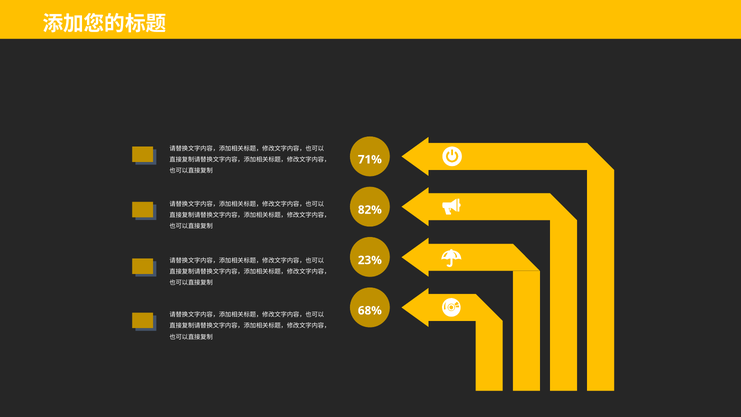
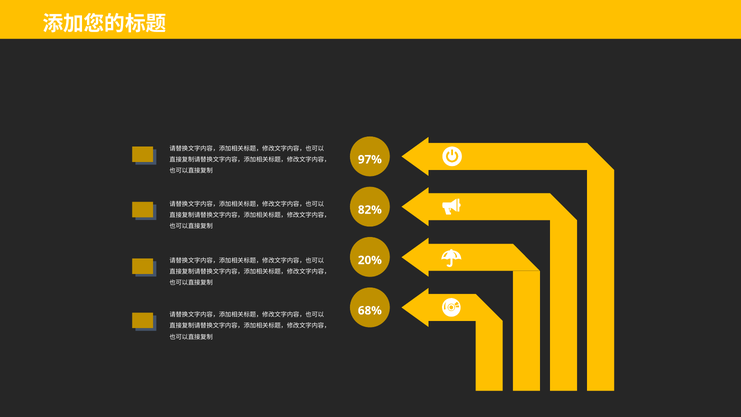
71%: 71% -> 97% (370, 160)
23%: 23% -> 20% (370, 260)
